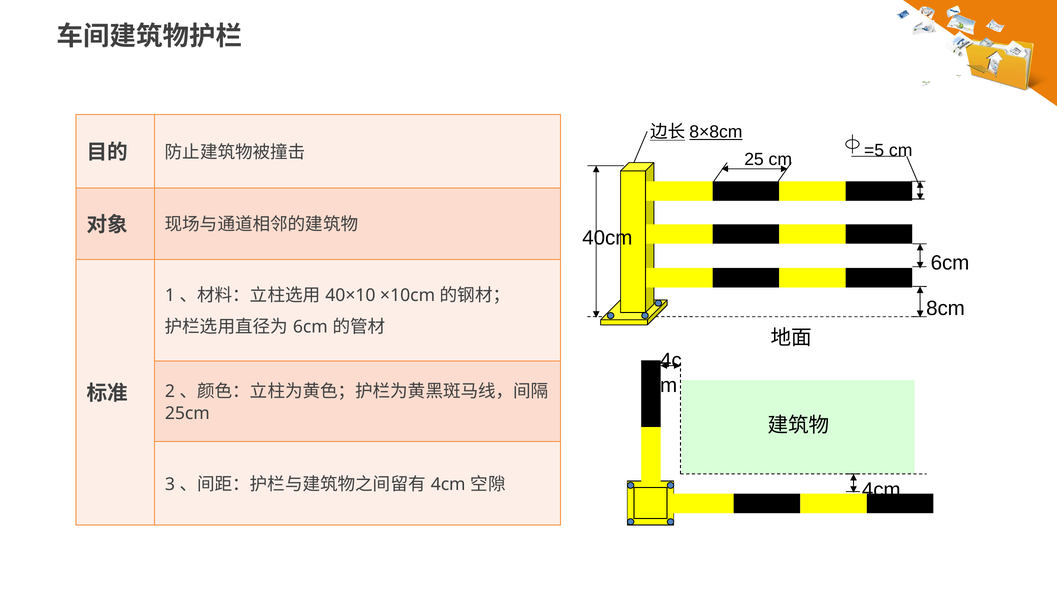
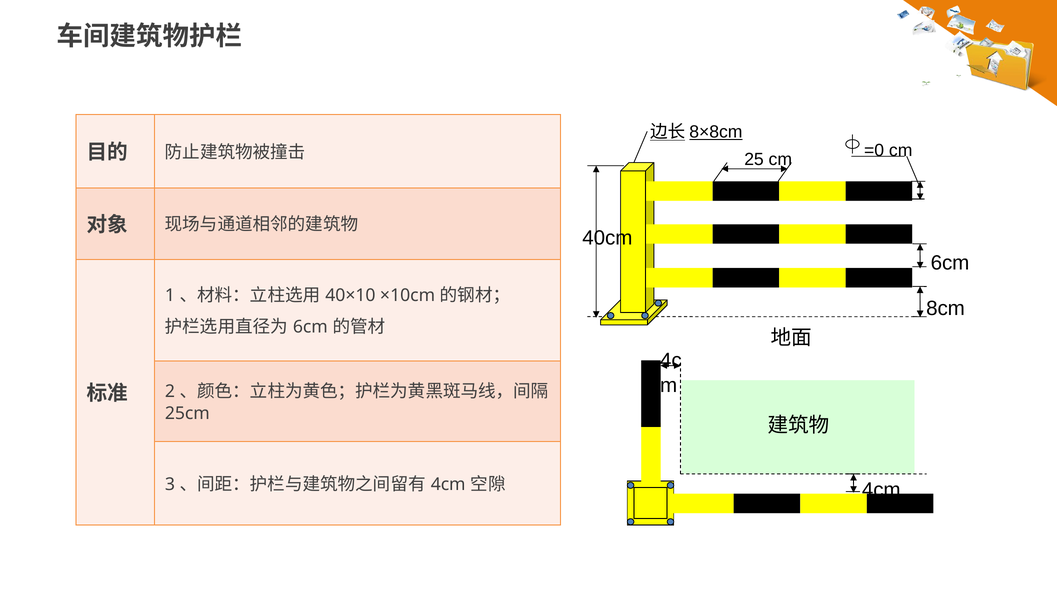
=5: =5 -> =0 (874, 150)
